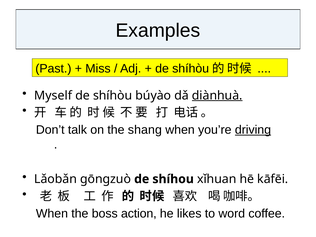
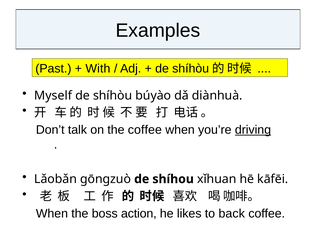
Miss: Miss -> With (98, 68)
diànhuà underline: present -> none (217, 95)
the shang: shang -> coffee (145, 130)
word: word -> back (232, 214)
